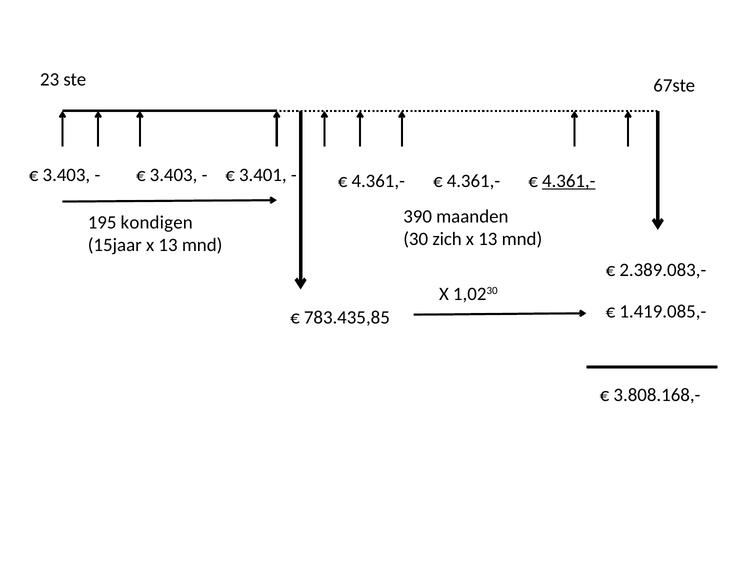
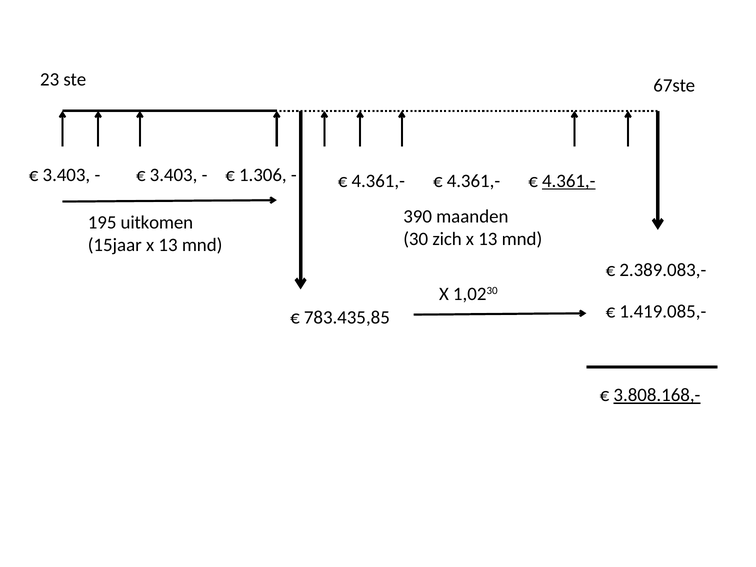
3.401: 3.401 -> 1.306 (263, 175)
kondigen: kondigen -> uitkomen (157, 222)
3.808.168,- underline: none -> present (657, 395)
